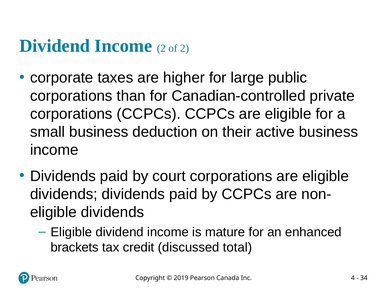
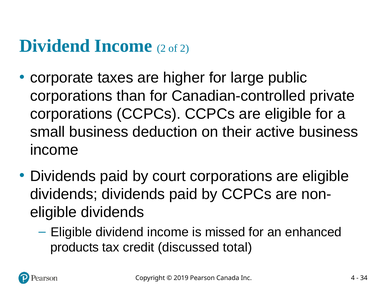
mature: mature -> missed (225, 232)
brackets: brackets -> products (75, 247)
